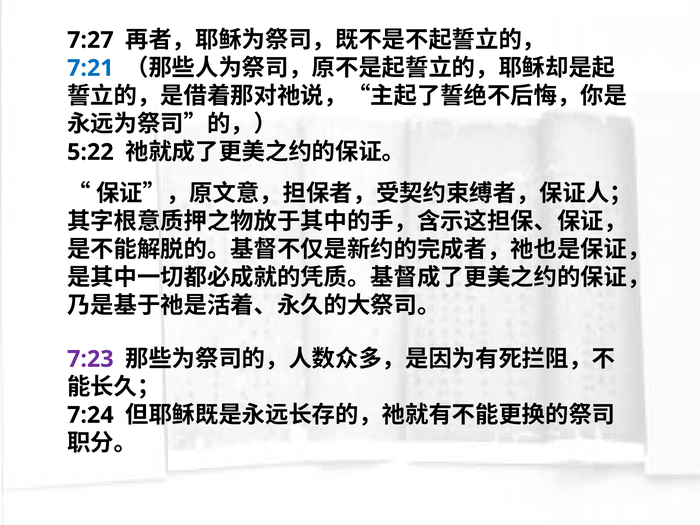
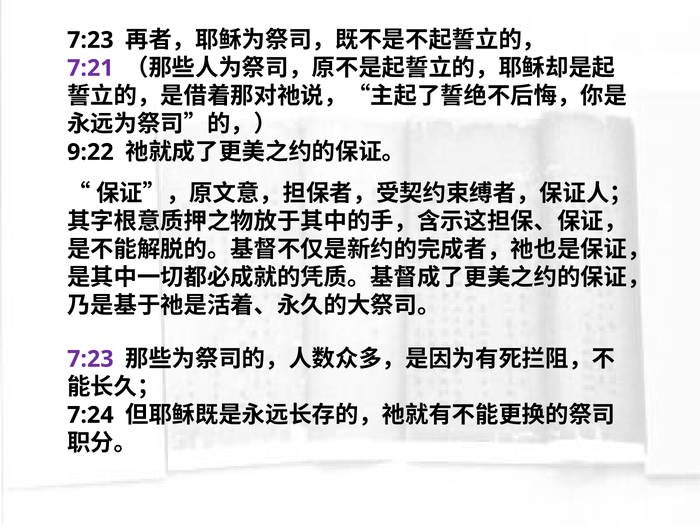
7:27: 7:27 -> 7:23 (90, 40)
7:21 colour: blue -> purple (90, 68)
5:22: 5:22 -> 9:22 (90, 152)
